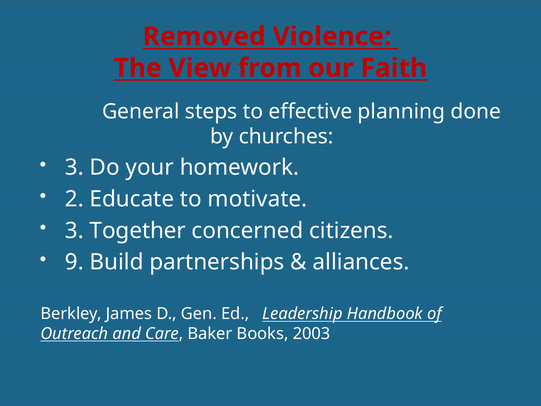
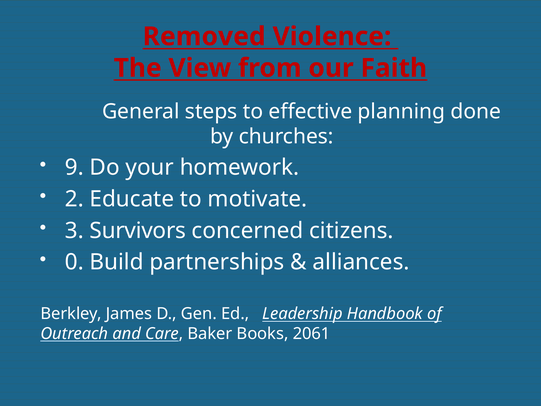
3: 3 -> 9 (74, 167)
Together: Together -> Survivors (138, 230)
9: 9 -> 0 (74, 262)
2003: 2003 -> 2061 (312, 333)
